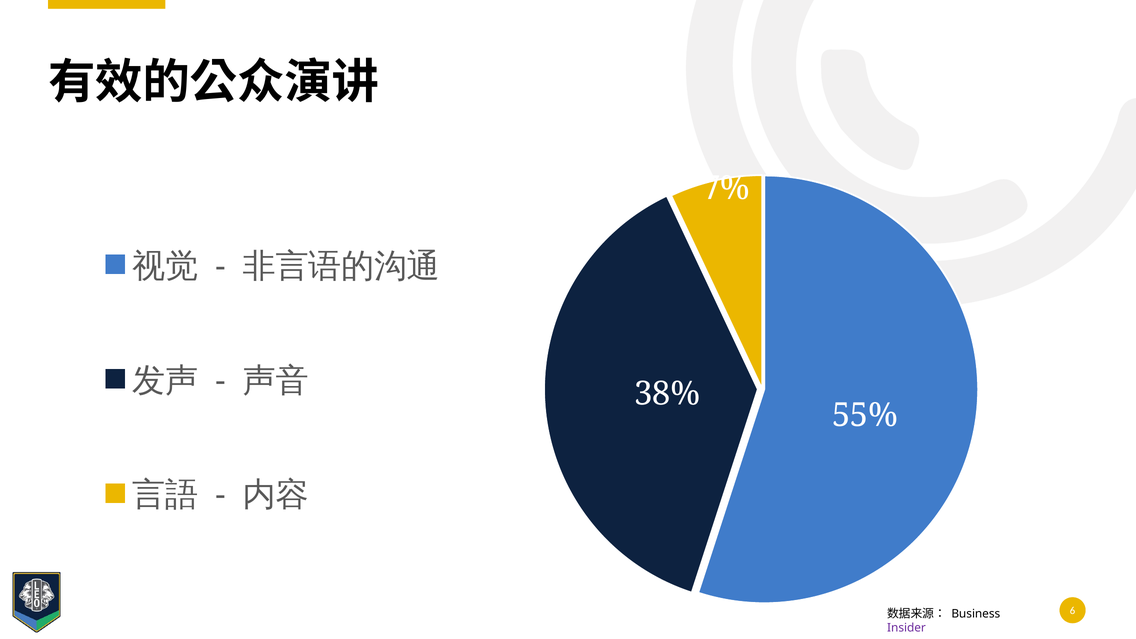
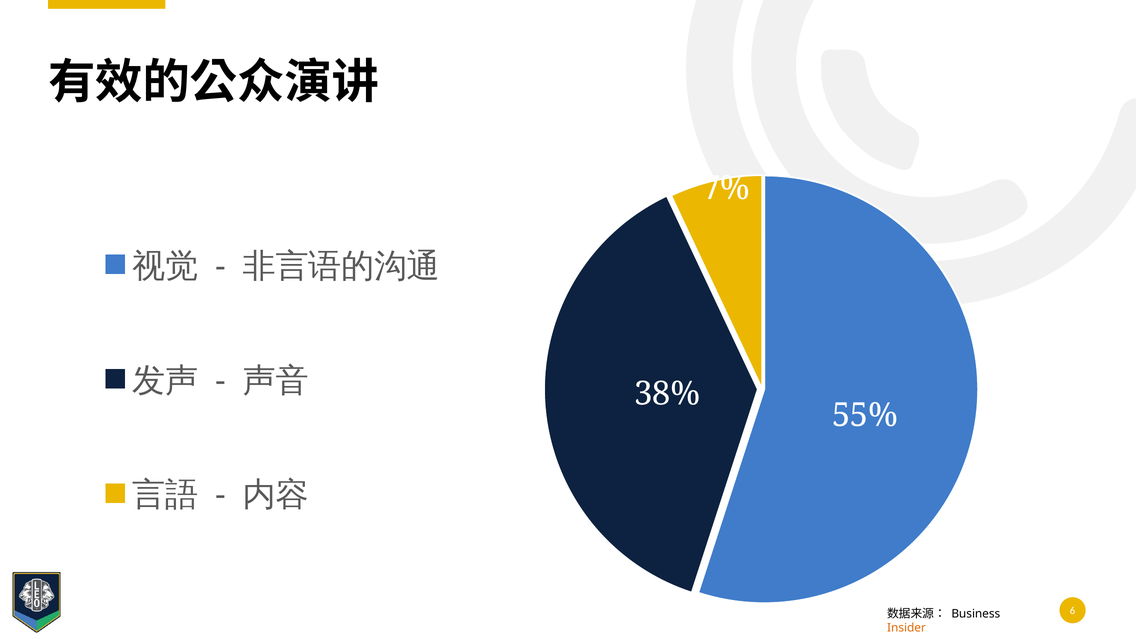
Insider colour: purple -> orange (906, 628)
